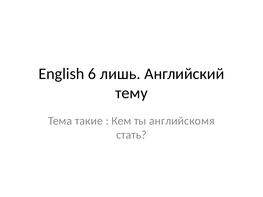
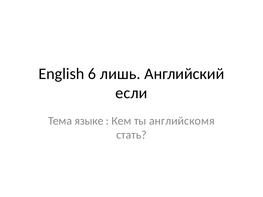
тему: тему -> если (131, 93)
такие: такие -> языке (89, 121)
